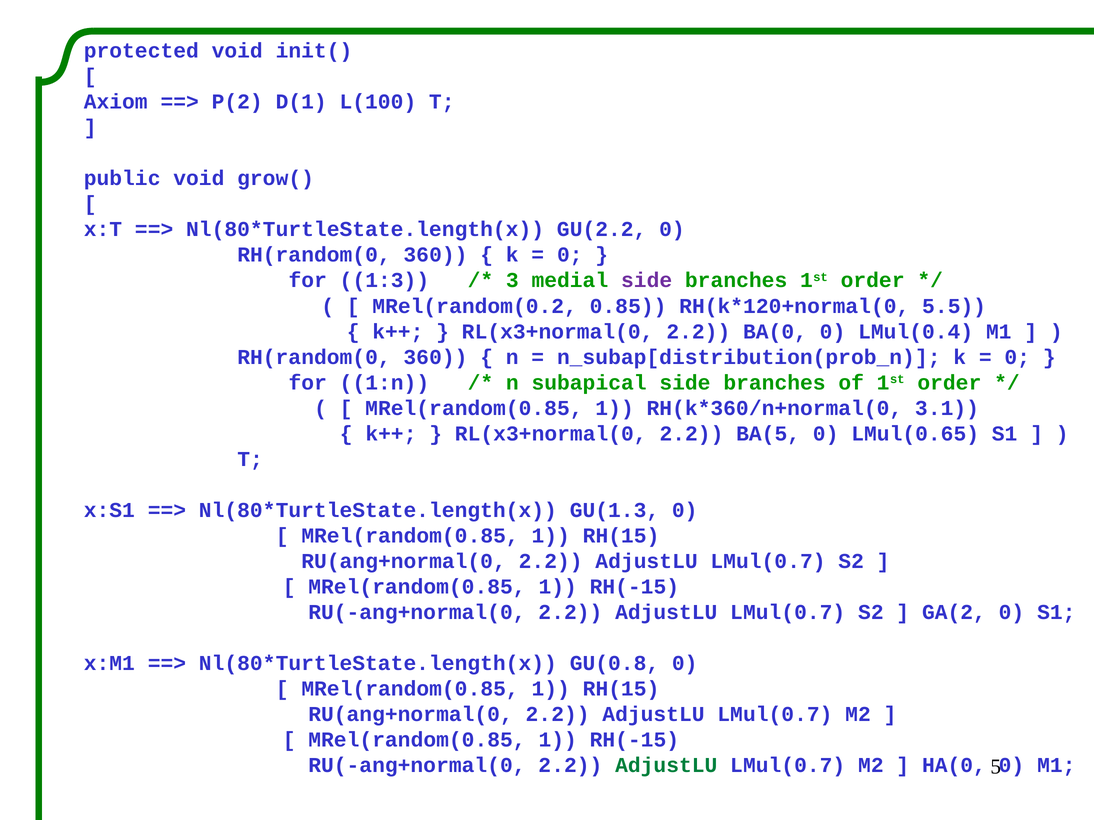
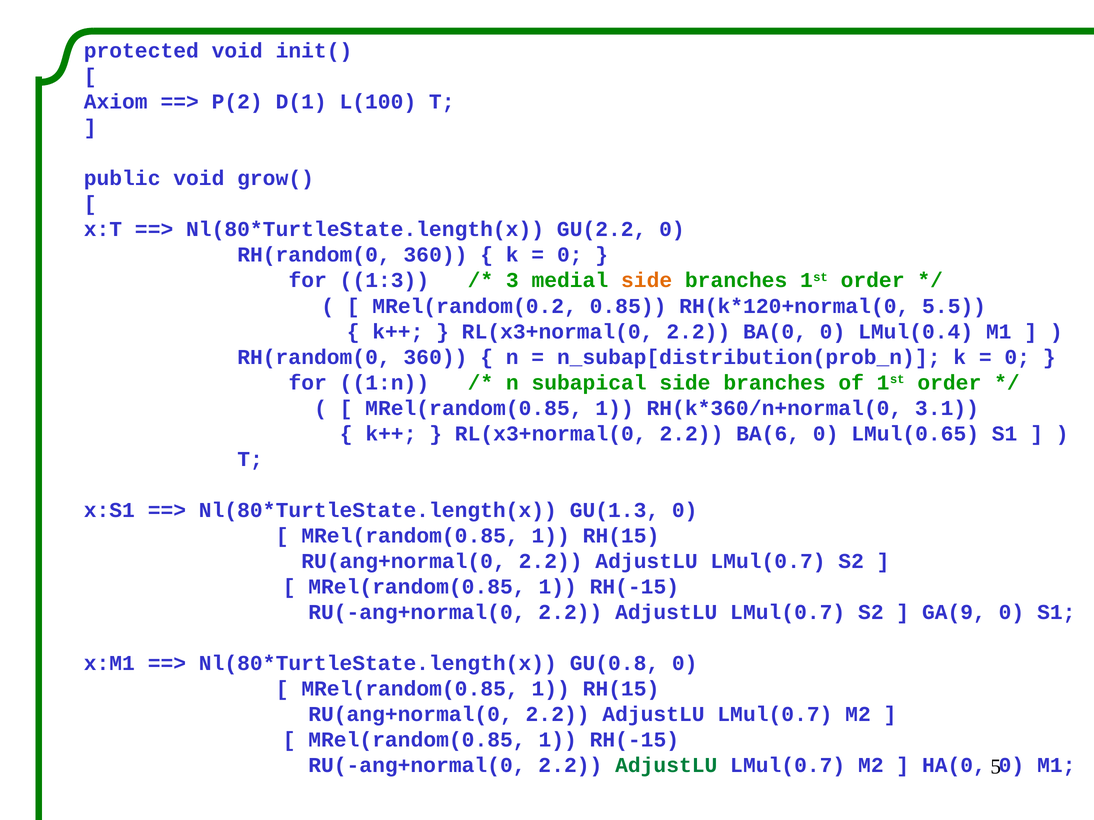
side colour: purple -> orange (647, 281)
BA(5: BA(5 -> BA(6 (768, 434)
GA(2: GA(2 -> GA(9 (954, 613)
